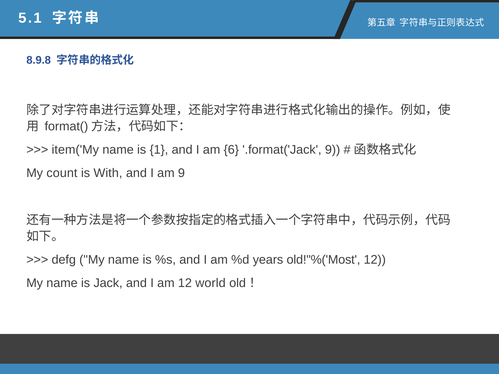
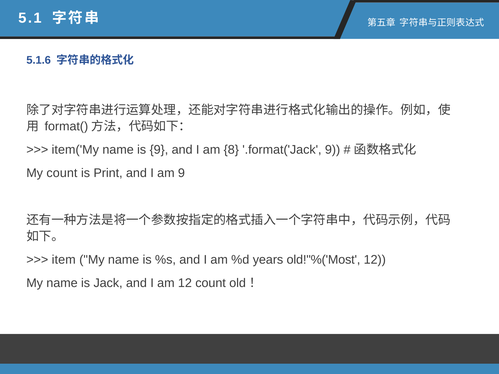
8.9.8: 8.9.8 -> 5.1.6 (39, 60)
is 1: 1 -> 9 (159, 150)
6: 6 -> 8 (231, 150)
With: With -> Print (108, 173)
defg: defg -> item (64, 260)
12 world: world -> count (211, 283)
